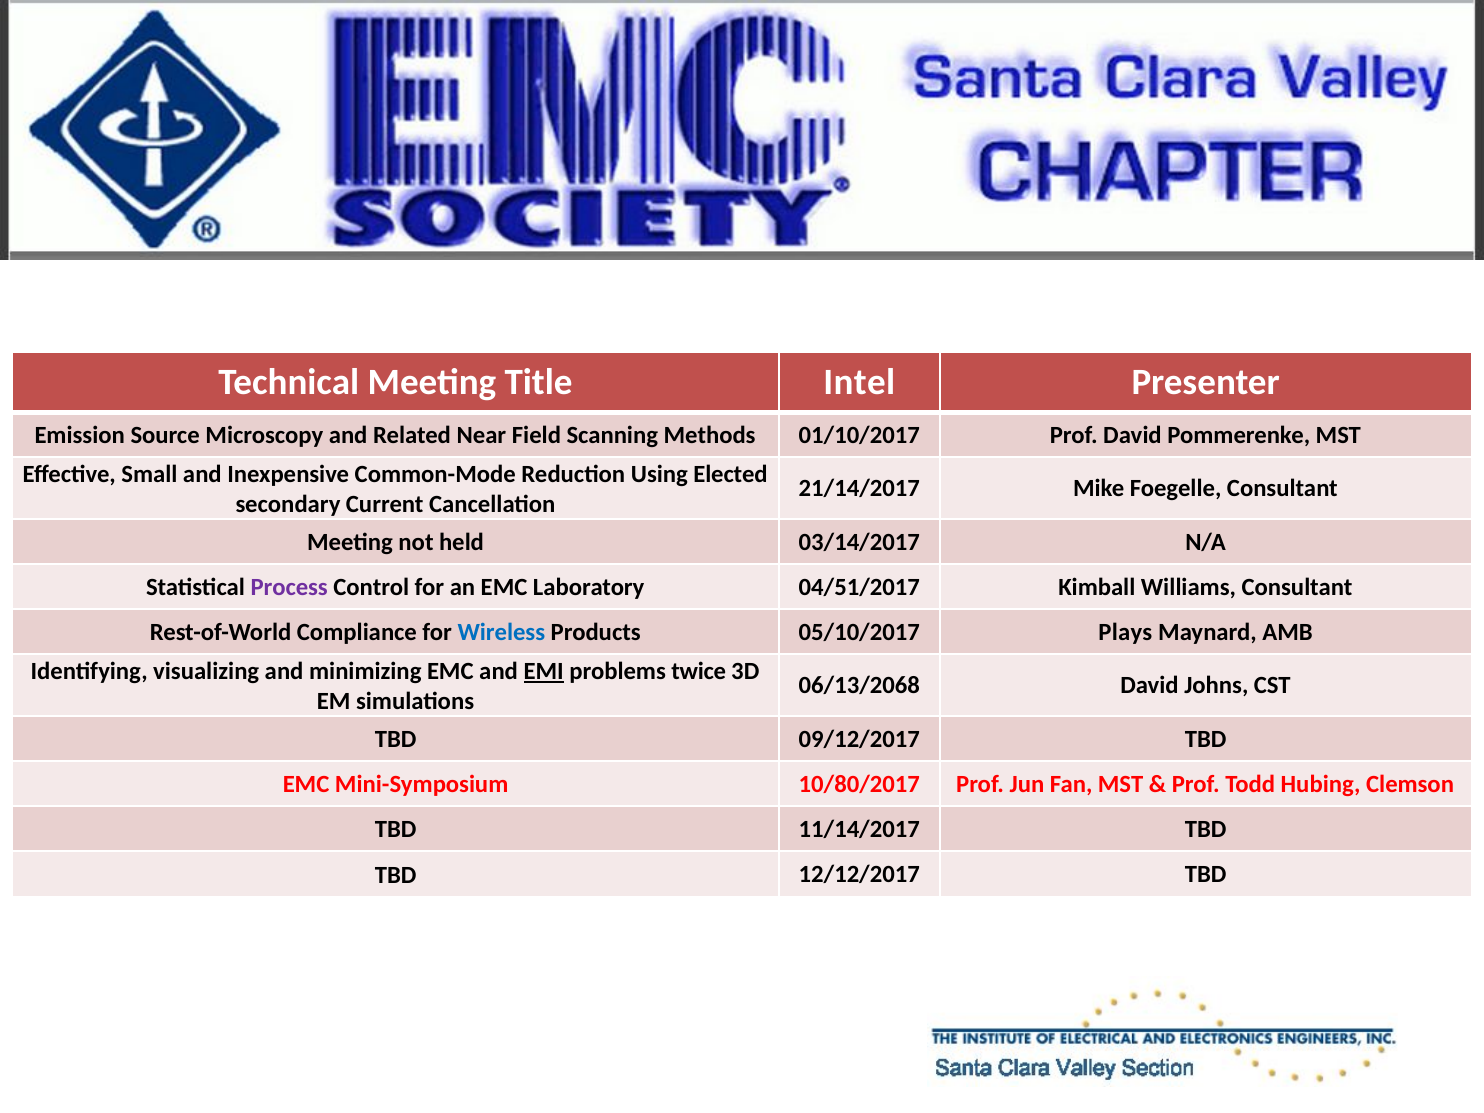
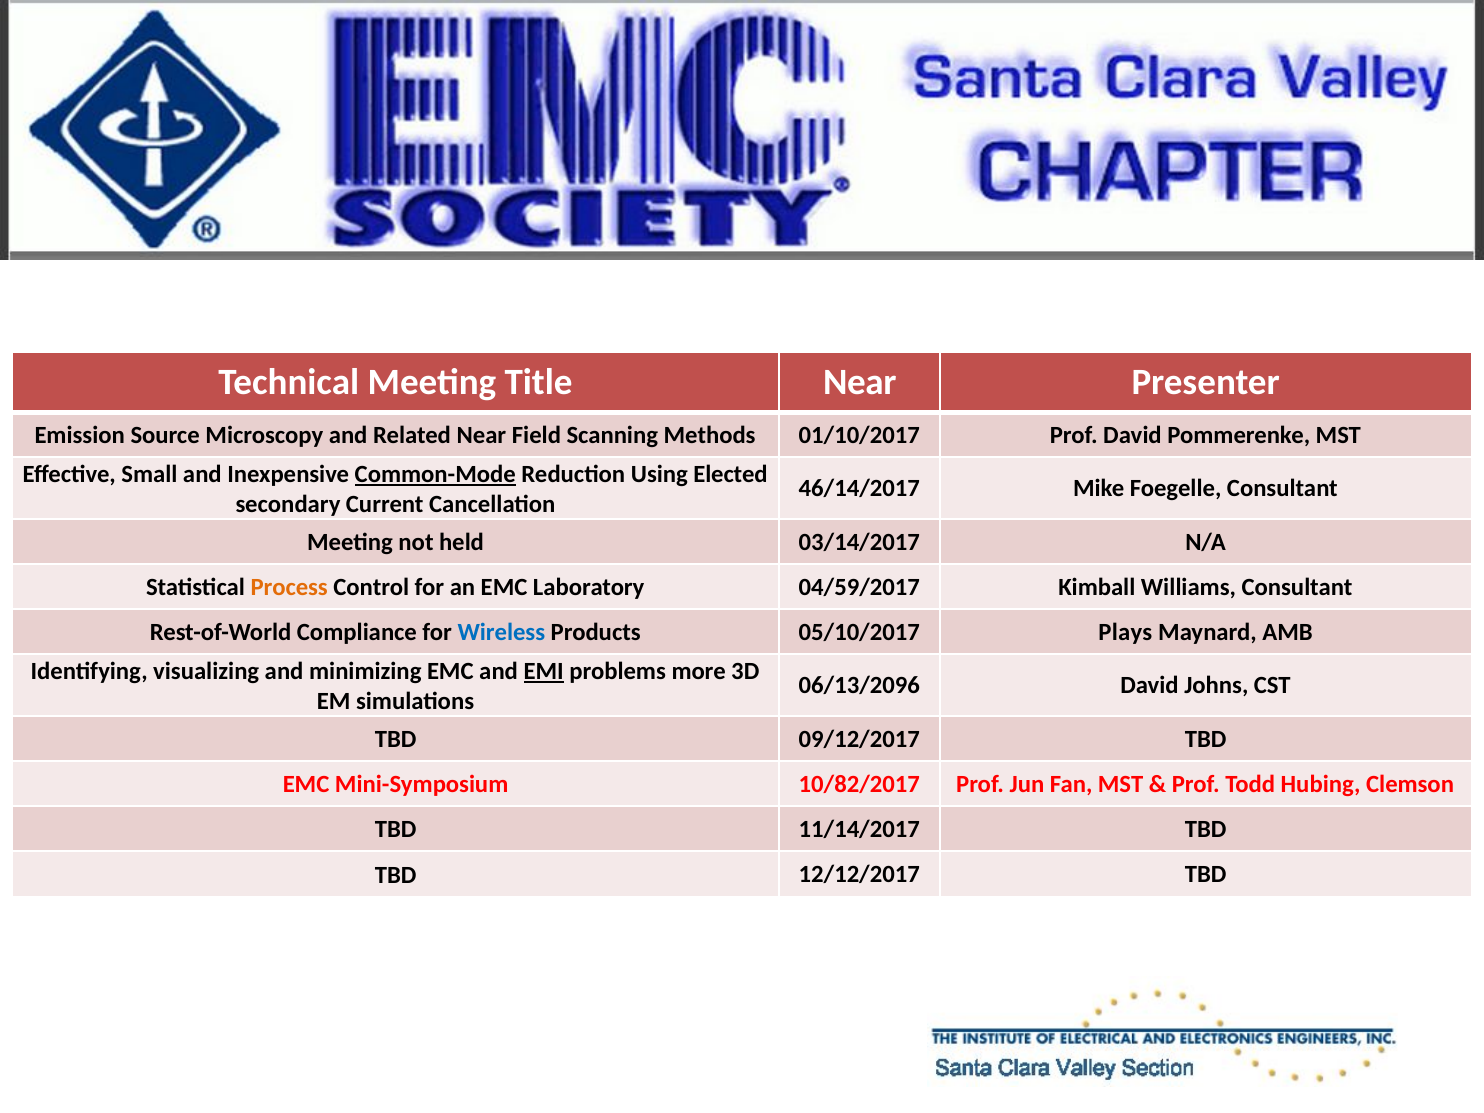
Title Intel: Intel -> Near (860, 383)
Common-Mode underline: none -> present (435, 474)
21/14/2017: 21/14/2017 -> 46/14/2017 (859, 489)
Process colour: purple -> orange (289, 588)
04/51/2017: 04/51/2017 -> 04/59/2017 (859, 587)
twice: twice -> more (699, 671)
06/13/2068: 06/13/2068 -> 06/13/2096 (859, 686)
10/80/2017: 10/80/2017 -> 10/82/2017 (859, 784)
